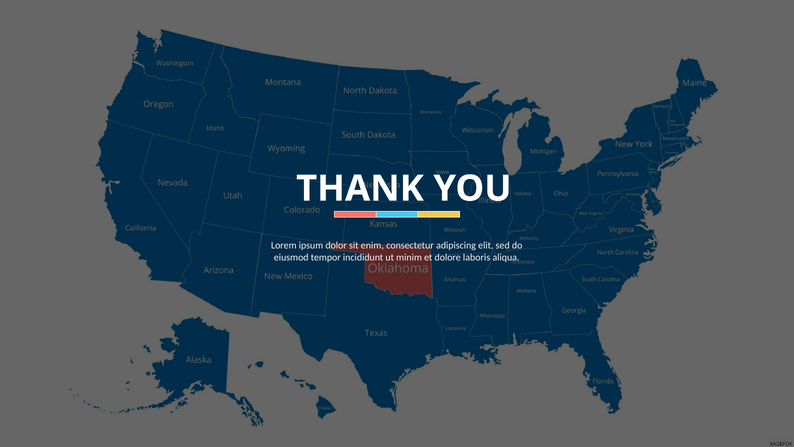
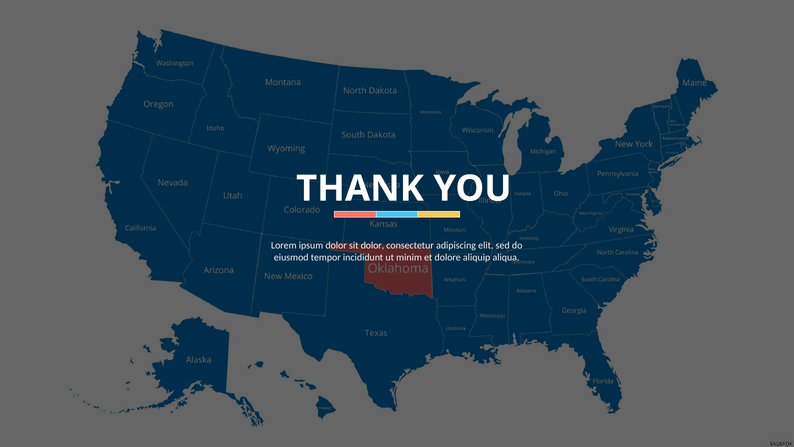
sit enim: enim -> dolor (372, 245)
laboris: laboris -> aliquip (477, 257)
